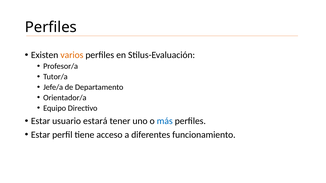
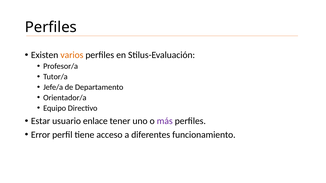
estará: estará -> enlace (95, 121)
más colour: blue -> purple (165, 121)
Estar: Estar -> Error (41, 135)
